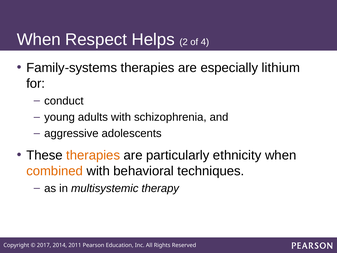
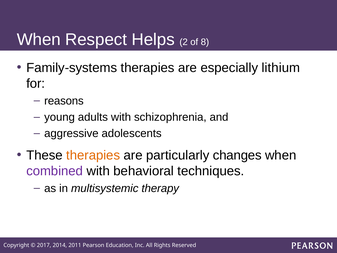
4: 4 -> 8 (205, 42)
conduct: conduct -> reasons (64, 101)
ethnicity: ethnicity -> changes (237, 155)
combined colour: orange -> purple (55, 171)
